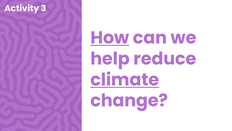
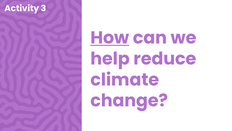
climate underline: present -> none (125, 79)
